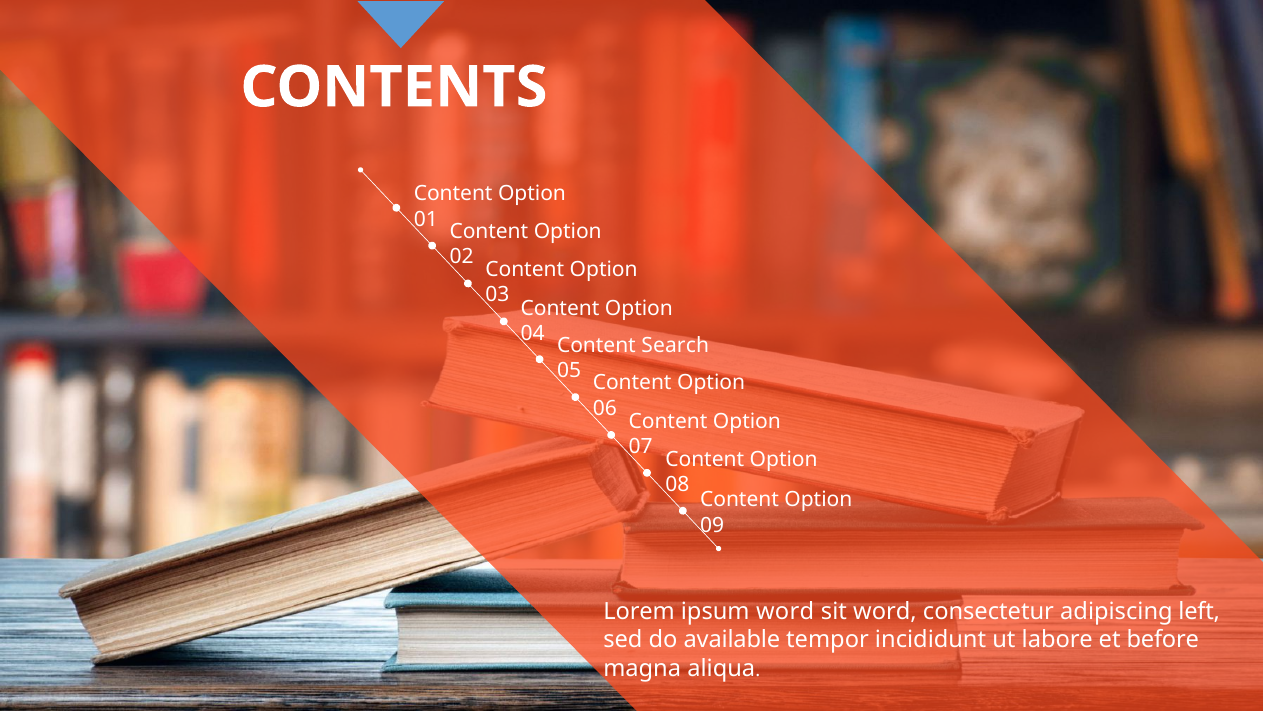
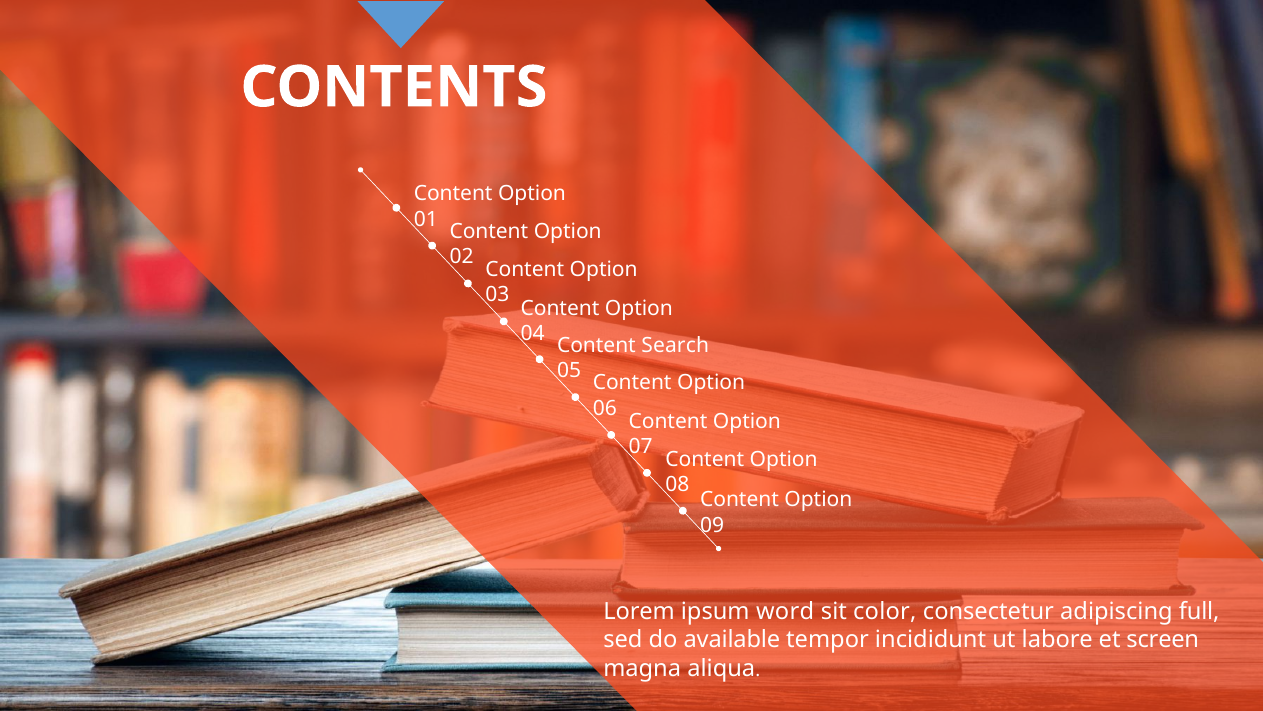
sit word: word -> color (885, 611)
left: left -> full (1199, 611)
before: before -> screen (1163, 639)
